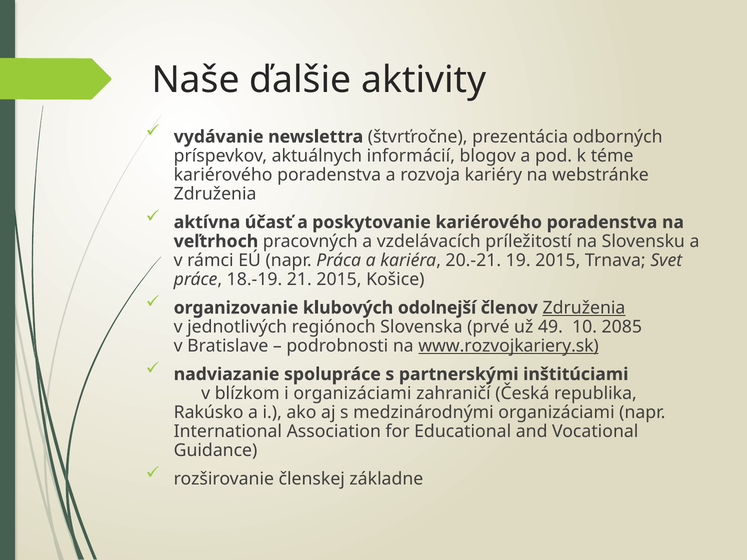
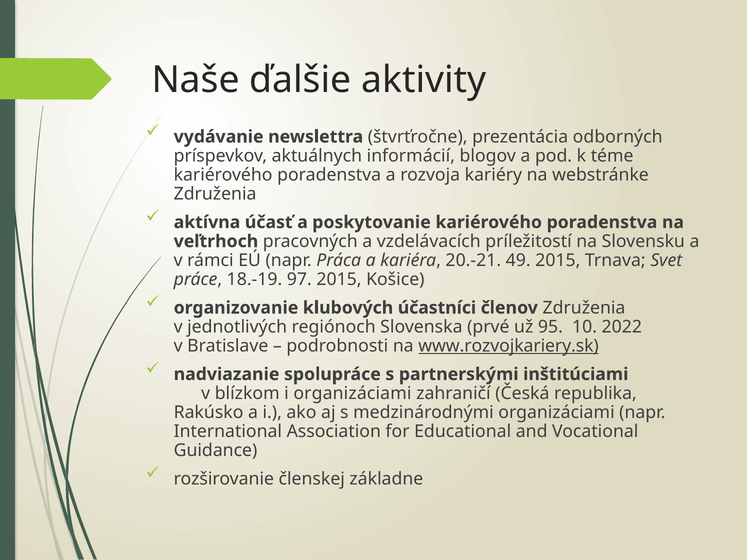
19: 19 -> 49 (518, 261)
21: 21 -> 97 (299, 280)
odolnejší: odolnejší -> účastníci (437, 308)
Združenia underline: present -> none (584, 308)
49: 49 -> 95 (550, 327)
2085: 2085 -> 2022 (622, 327)
